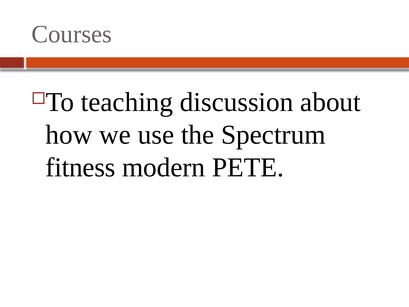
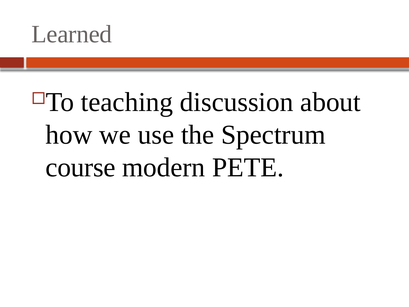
Courses: Courses -> Learned (72, 34)
fitness: fitness -> course (81, 168)
